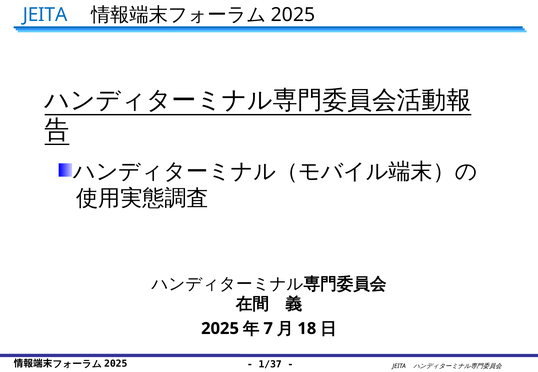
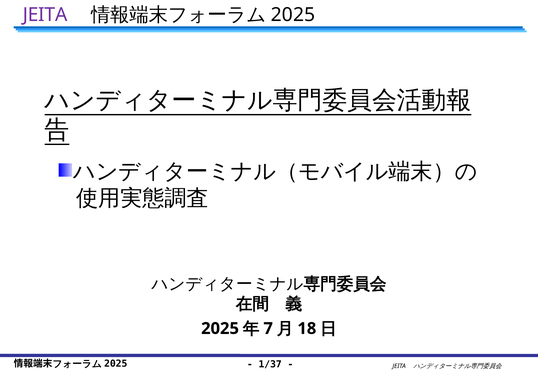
JEITA colour: blue -> purple (45, 15)
